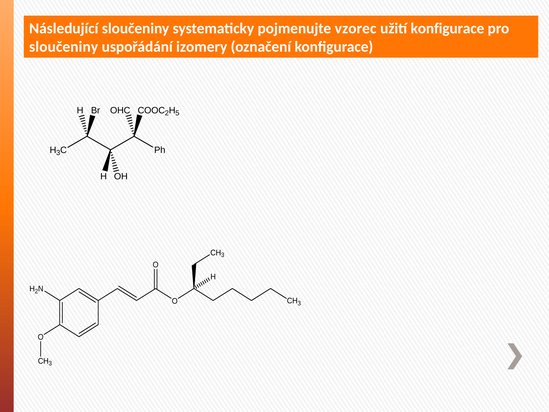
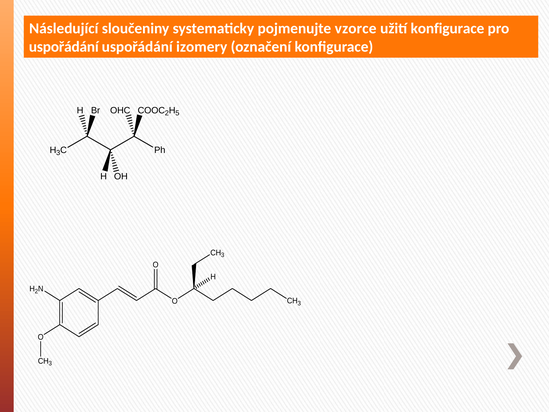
vzorec: vzorec -> vzorce (356, 29)
sloučeniny: sloučeniny -> uspořádání (64, 47)
